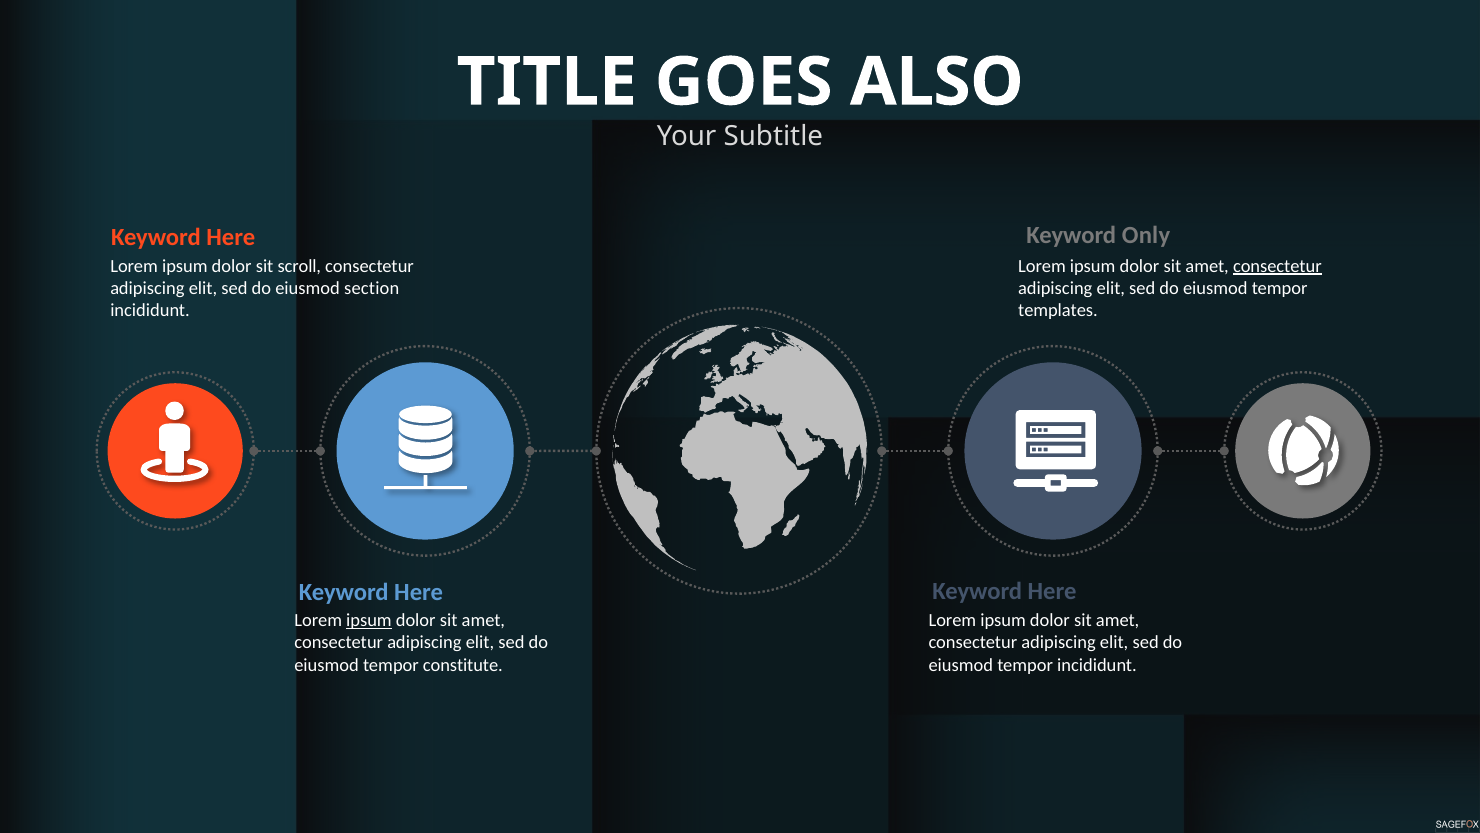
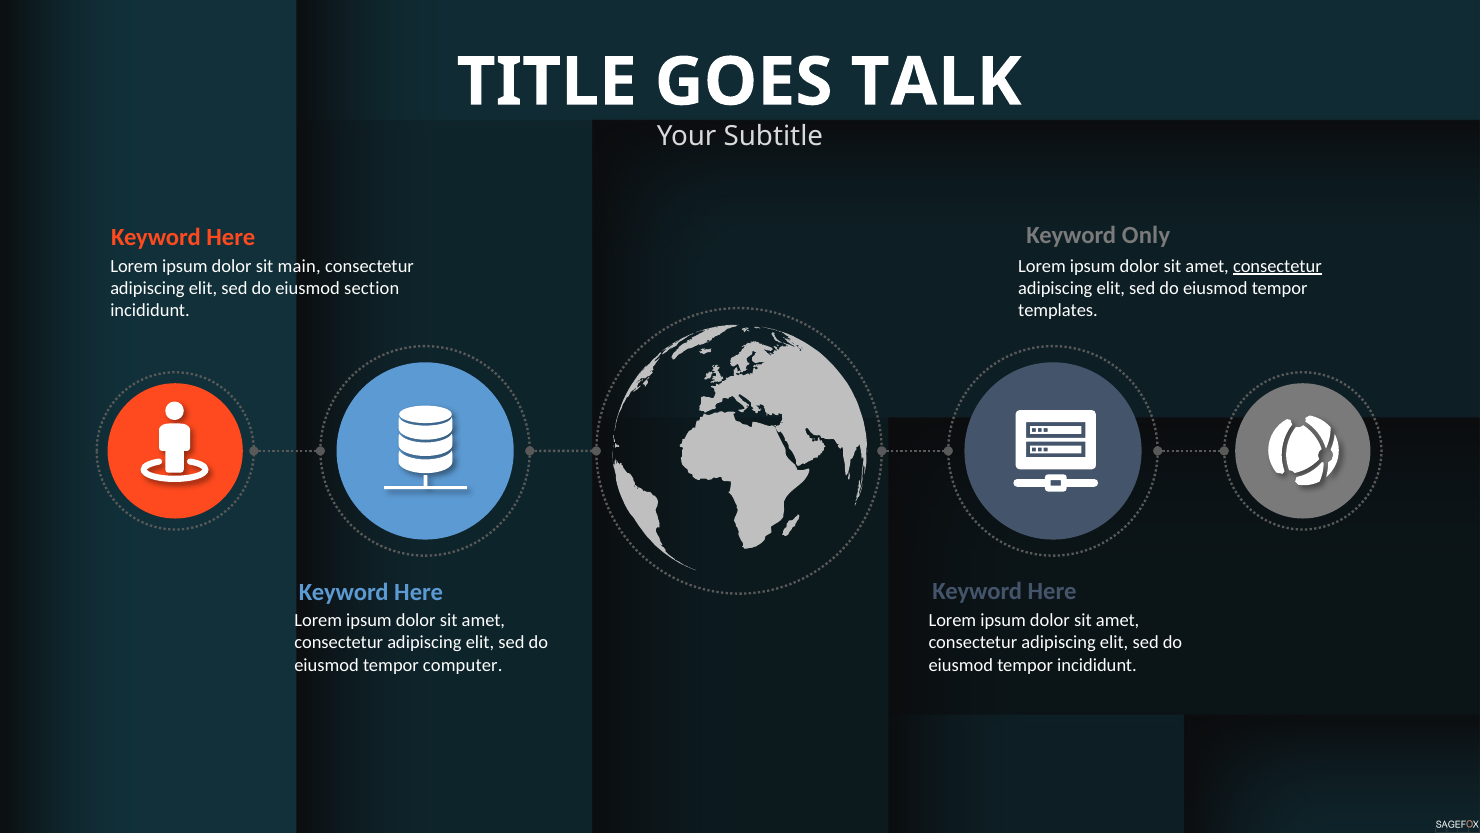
ALSO: ALSO -> TALK (936, 82)
scroll: scroll -> main (299, 266)
ipsum underline: present -> none (369, 620)
constitute: constitute -> computer (463, 665)
